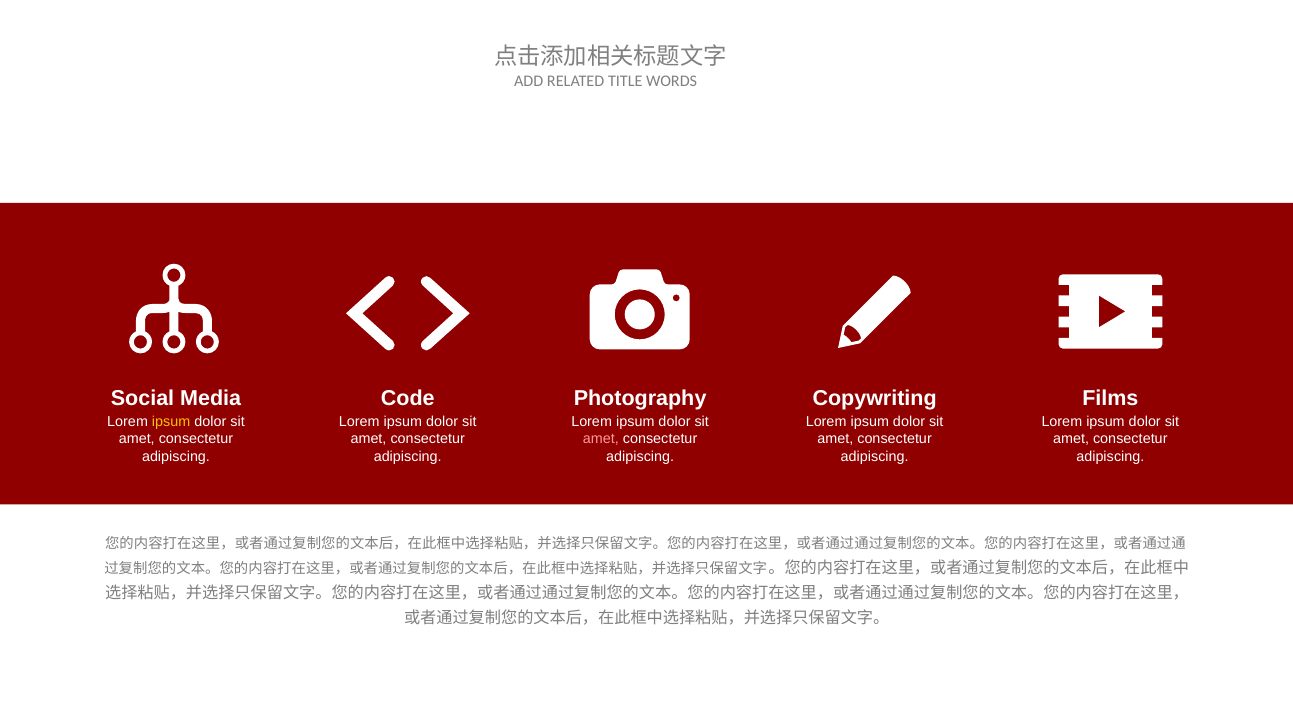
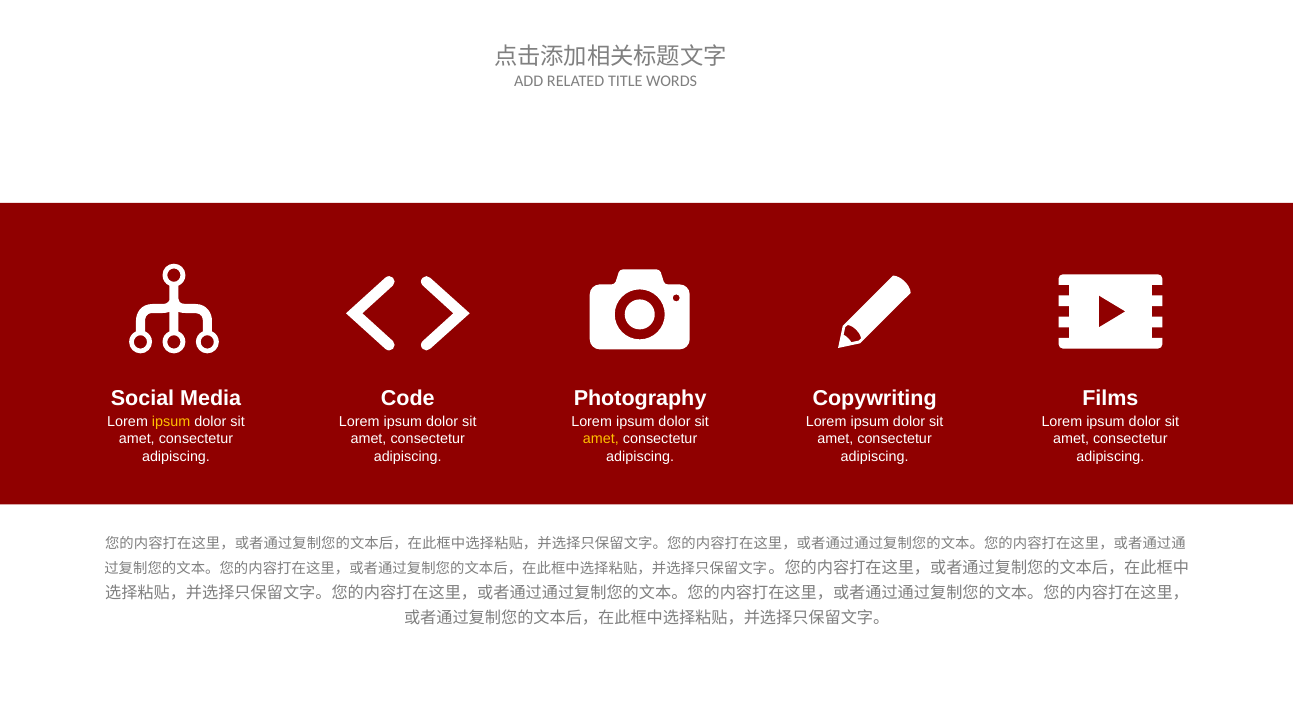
amet colour: pink -> yellow (601, 439)
